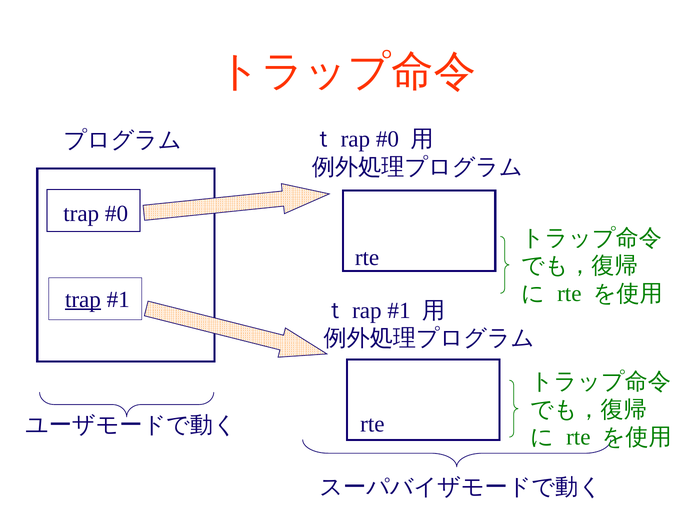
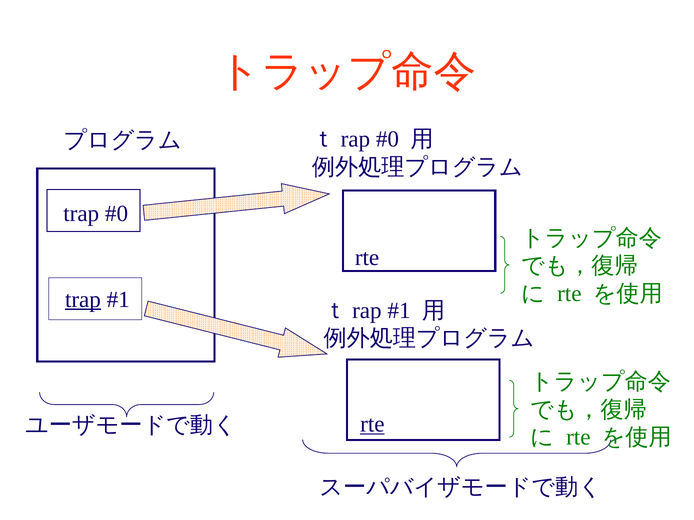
rte underline: none -> present (372, 424)
